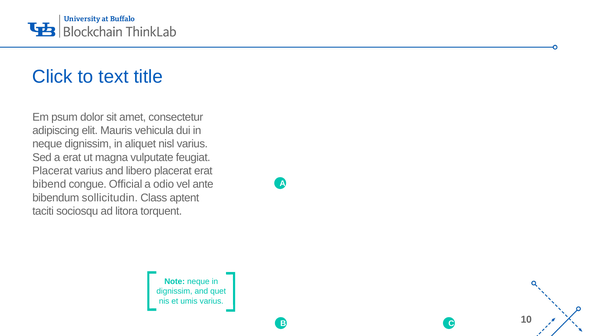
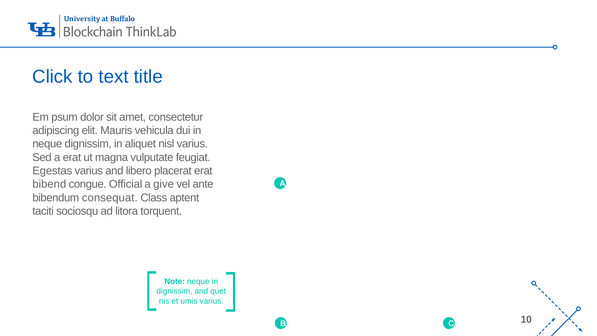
Placerat: Placerat -> Egestas (52, 171)
odio: odio -> give (164, 184)
sollicitudin: sollicitudin -> consequat (110, 198)
